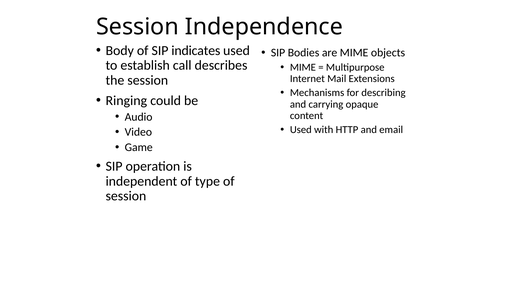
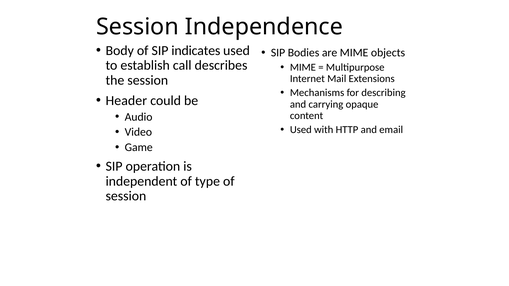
Ringing: Ringing -> Header (126, 101)
